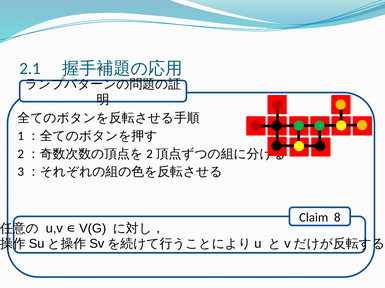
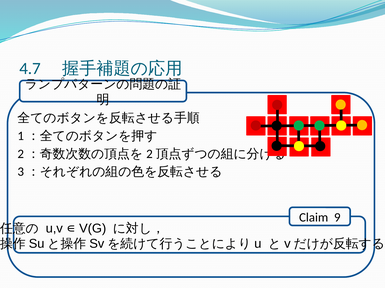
2.1: 2.1 -> 4.7 (30, 69)
8: 8 -> 9 (337, 218)
